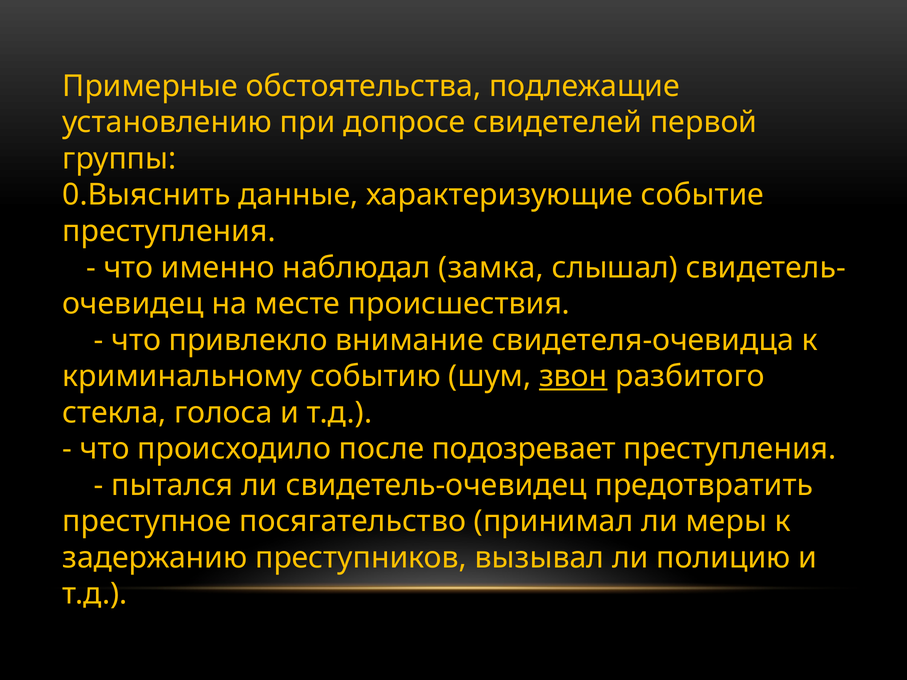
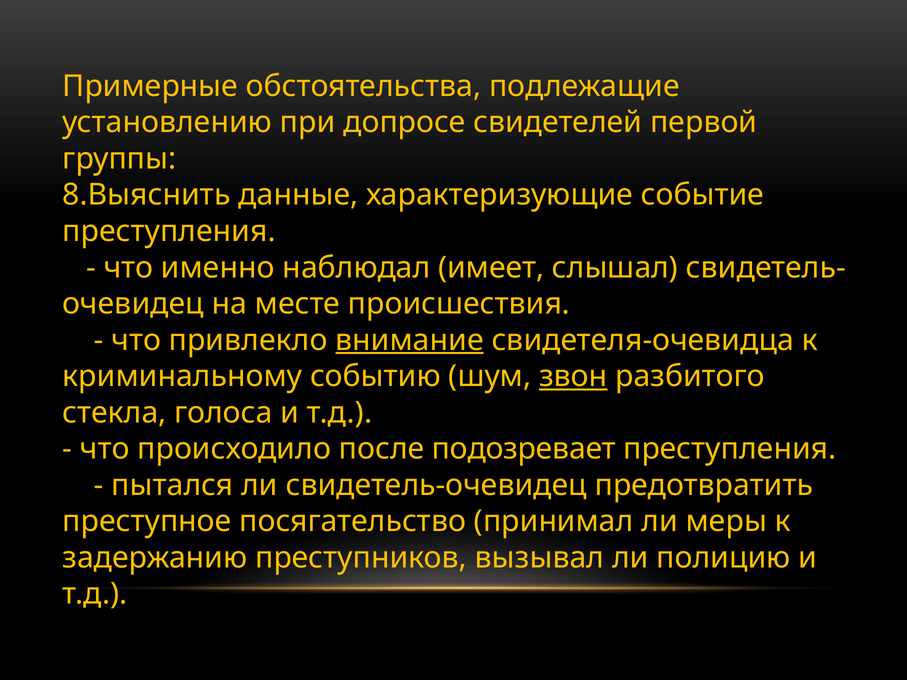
0.Выяснить: 0.Выяснить -> 8.Выяснить (146, 195)
замка: замка -> имеет (491, 268)
внимание underline: none -> present (410, 340)
